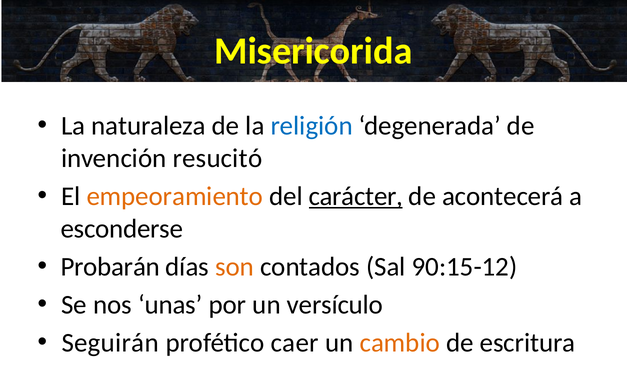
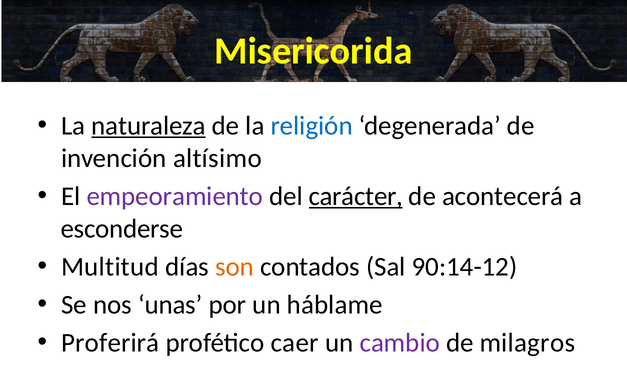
naturaleza underline: none -> present (149, 126)
resucitó: resucitó -> altísimo (217, 158)
empeoramiento colour: orange -> purple (175, 196)
Probarán: Probarán -> Multitud (110, 267)
90:15-12: 90:15-12 -> 90:14-12 (465, 267)
versículo: versículo -> háblame (335, 305)
Seguirán: Seguirán -> Proferirá (110, 343)
cambio colour: orange -> purple (400, 343)
escritura: escritura -> milagros (527, 343)
